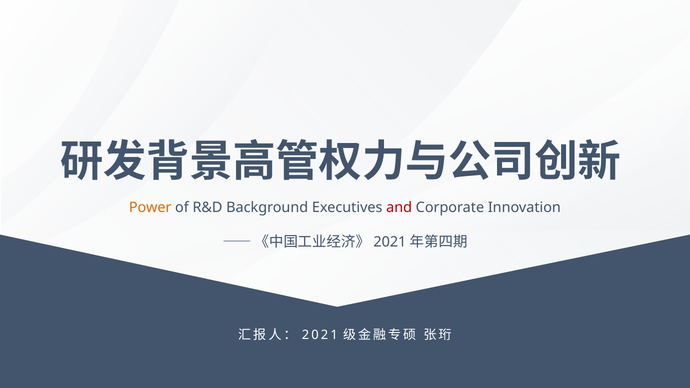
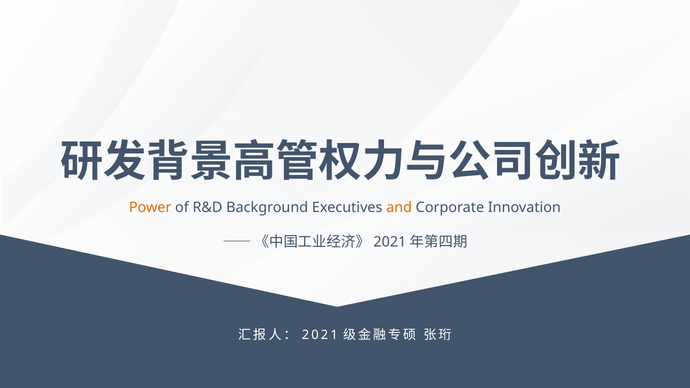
and colour: red -> orange (399, 208)
